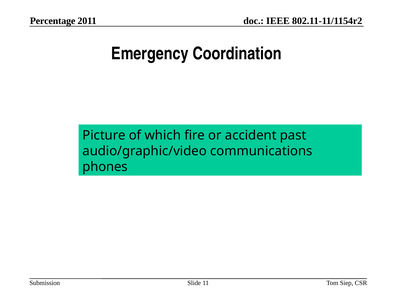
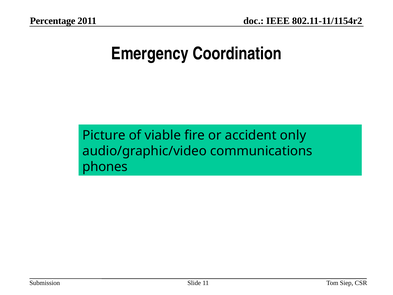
which: which -> viable (163, 135)
past: past -> only (293, 135)
